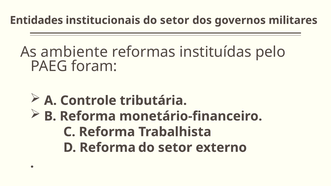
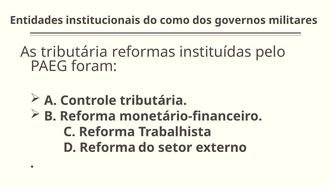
institucionais do setor: setor -> como (175, 20)
As ambiente: ambiente -> tributária (74, 52)
